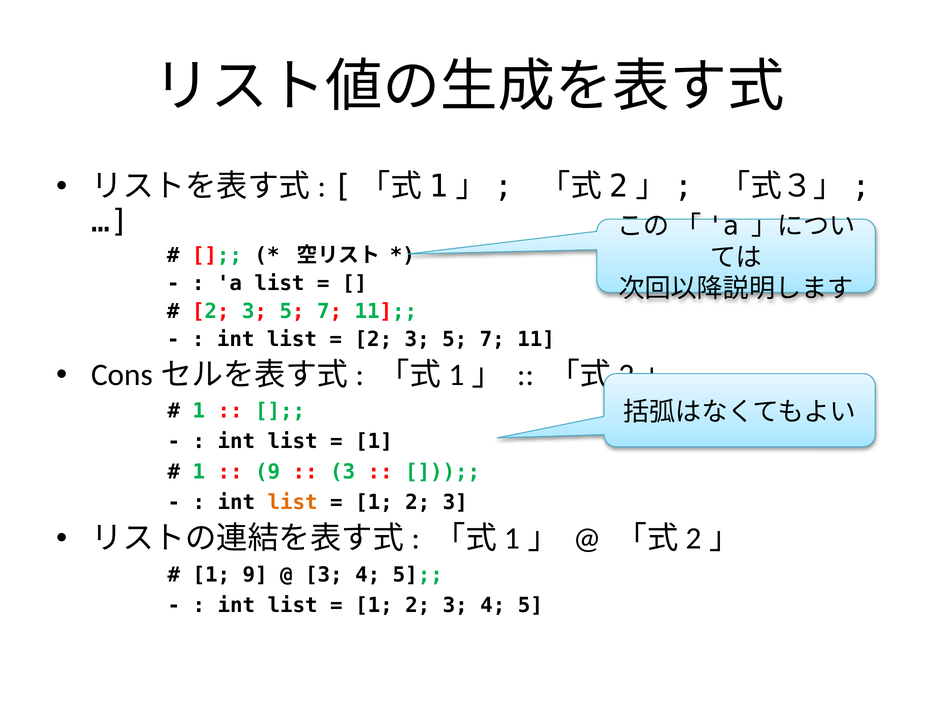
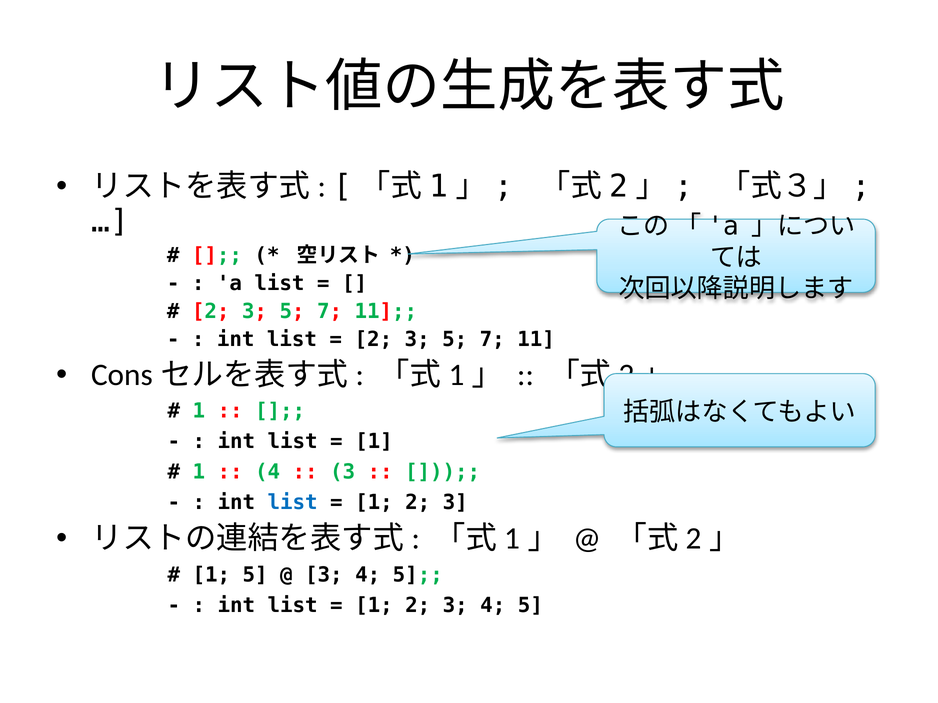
9: 9 -> 4 (268, 472)
list colour: orange -> blue (293, 503)
1 9: 9 -> 5 (255, 575)
